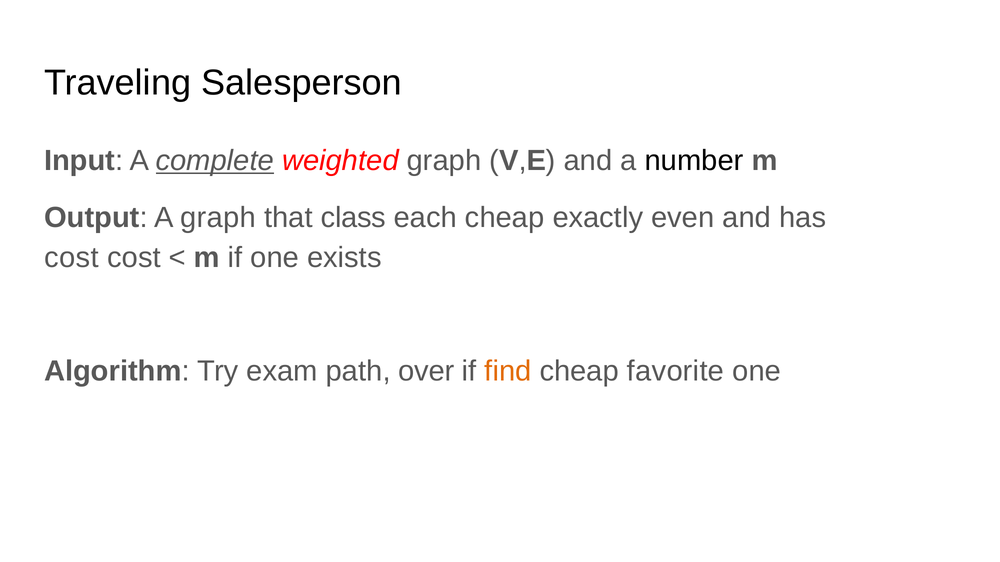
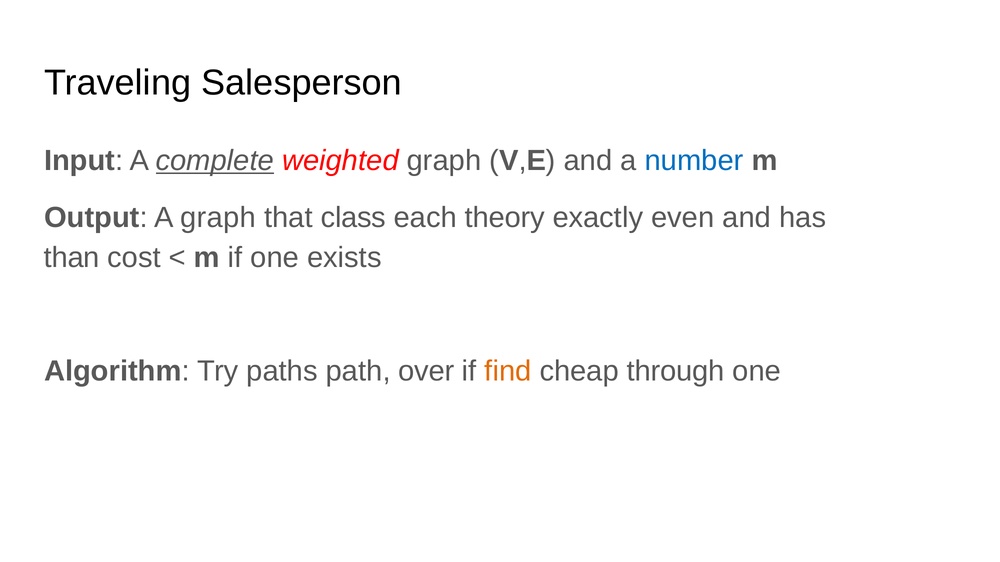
number colour: black -> blue (694, 161)
each cheap: cheap -> theory (505, 218)
cost: cost -> than (72, 258)
exam: exam -> paths (282, 372)
favorite: favorite -> through (676, 372)
